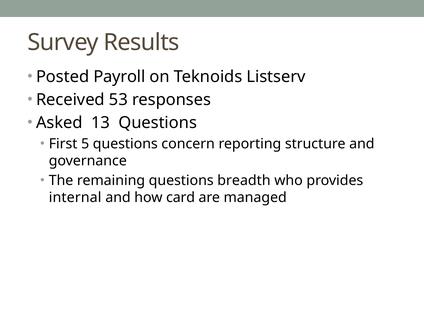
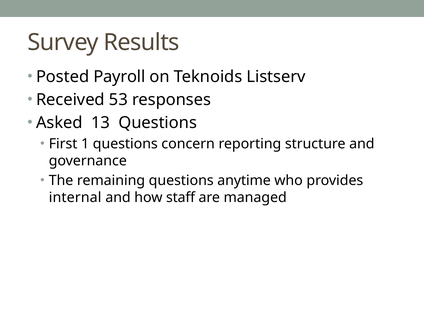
5: 5 -> 1 (85, 144)
breadth: breadth -> anytime (244, 181)
card: card -> staff (181, 198)
